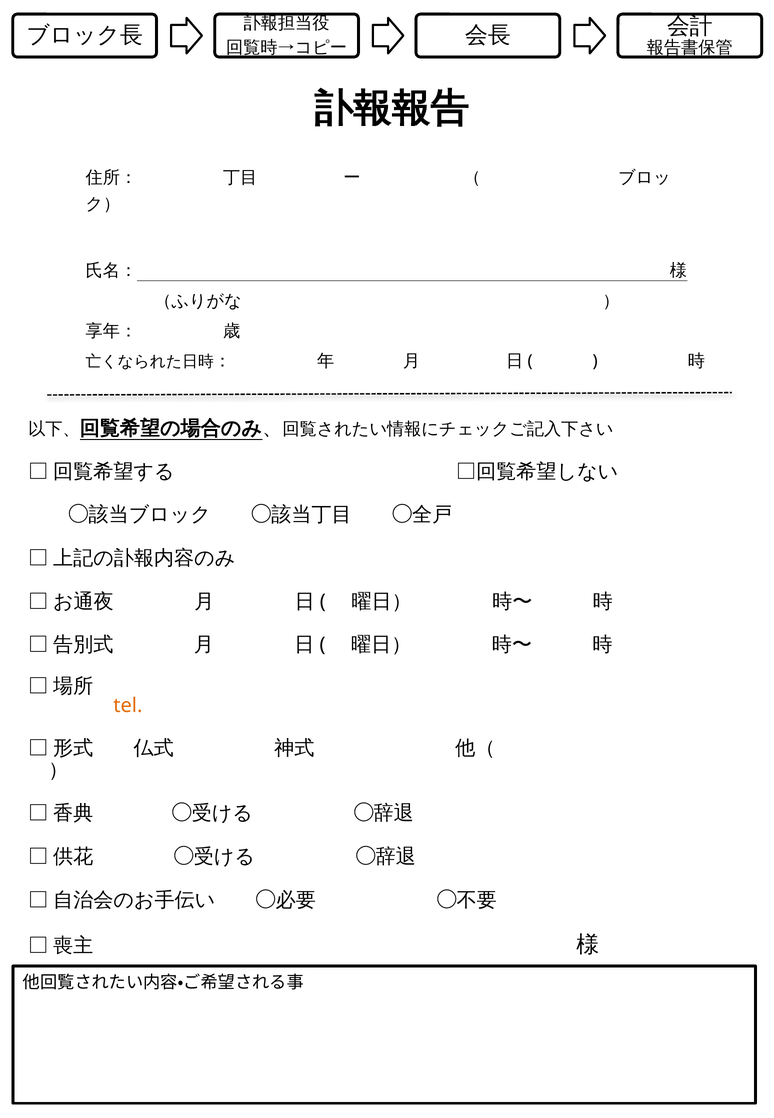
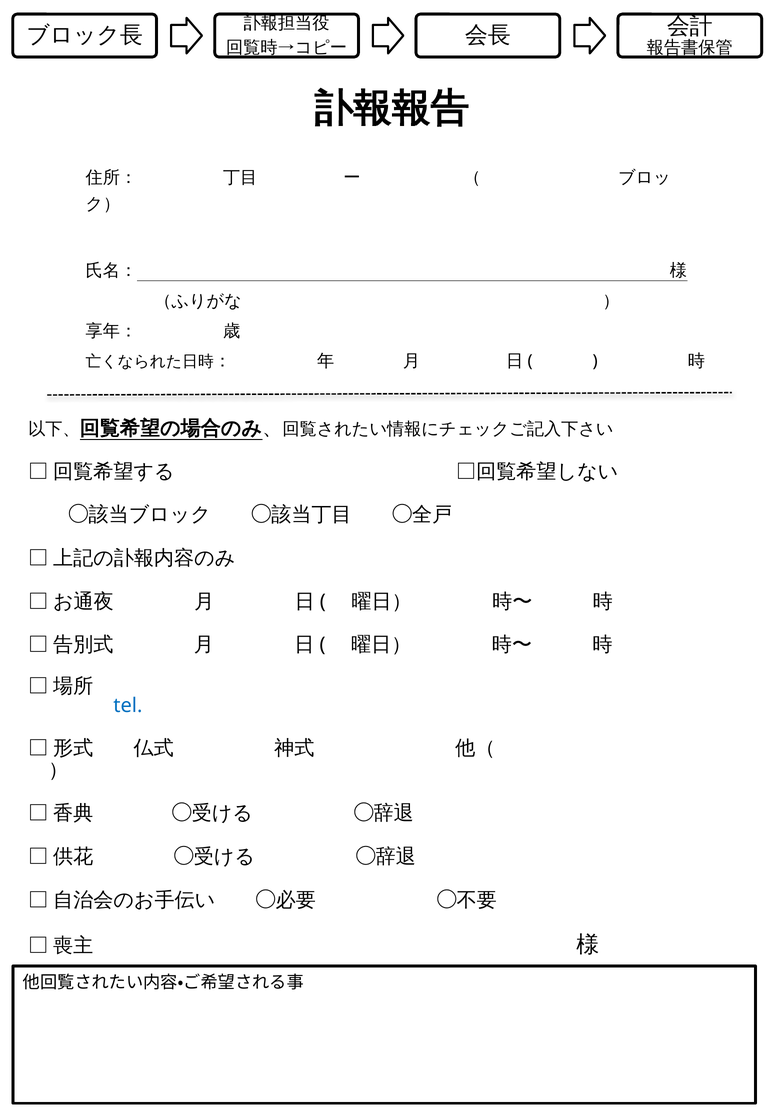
tel colour: orange -> blue (128, 705)
